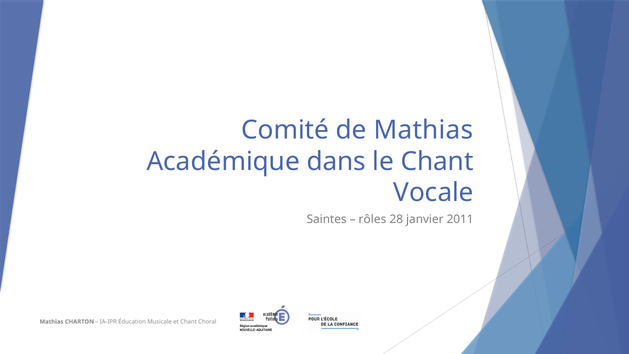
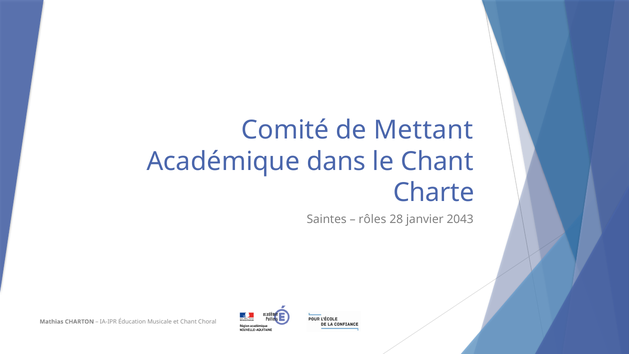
de Mathias: Mathias -> Mettant (423, 130)
Vocale: Vocale -> Charte (434, 193)
2011: 2011 -> 2043 (460, 219)
